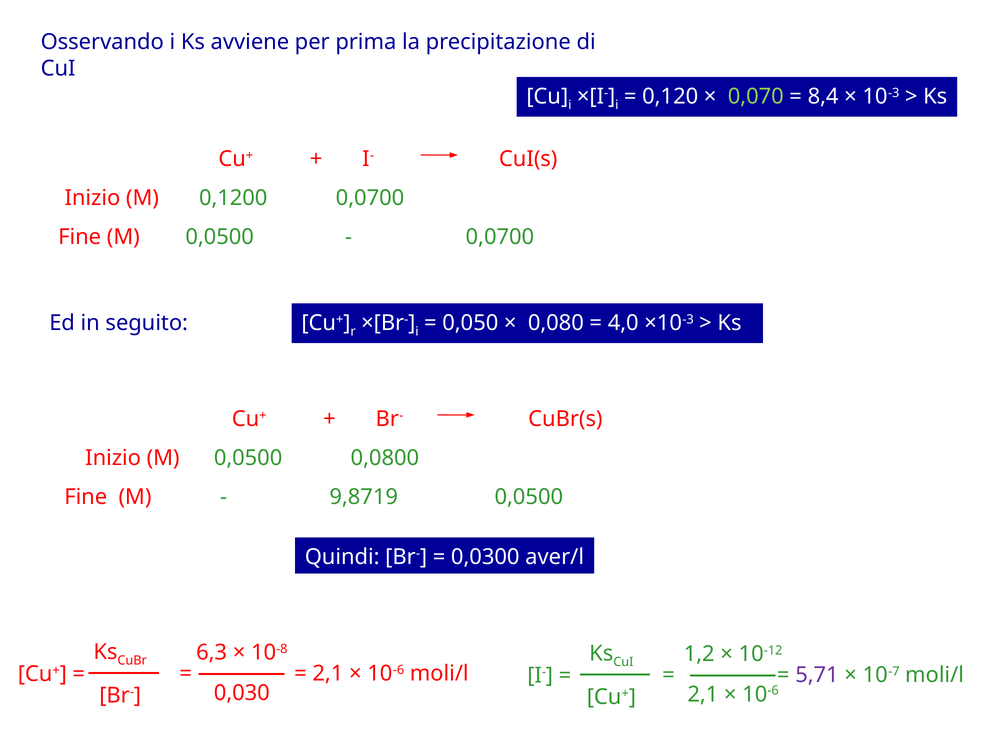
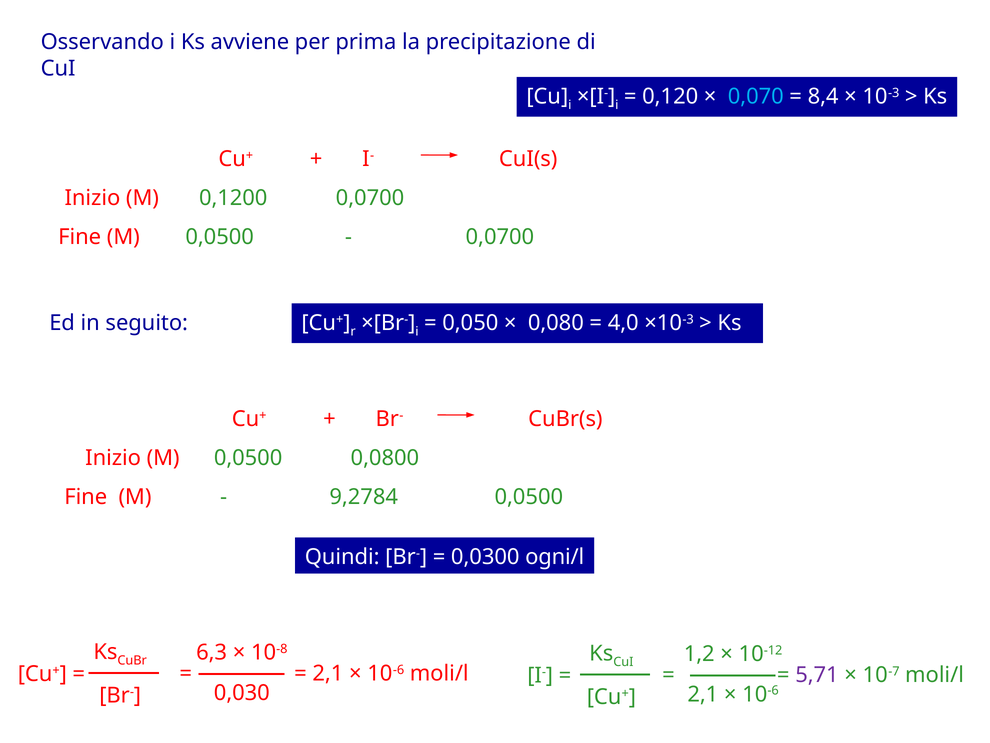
0,070 colour: light green -> light blue (756, 97)
9,8719: 9,8719 -> 9,2784 (364, 497)
aver/l: aver/l -> ogni/l (555, 557)
